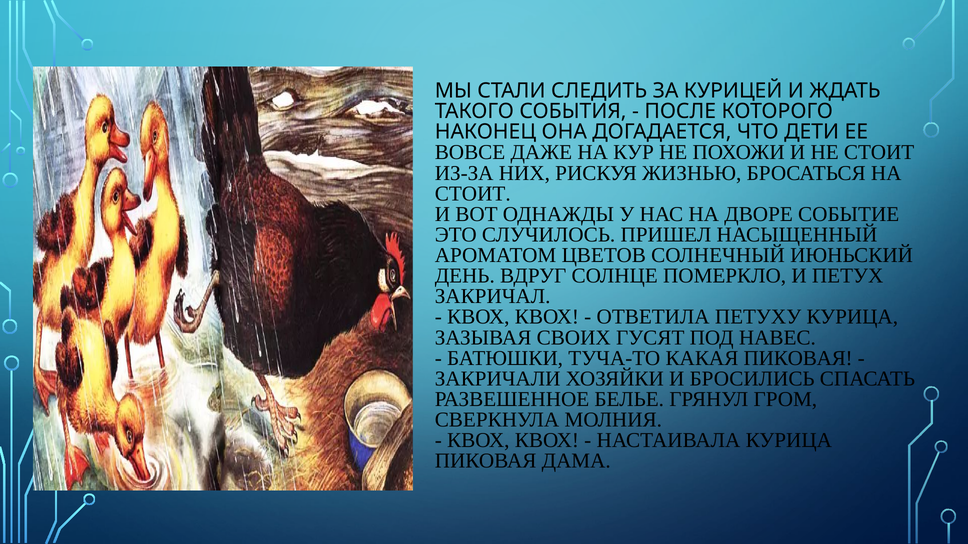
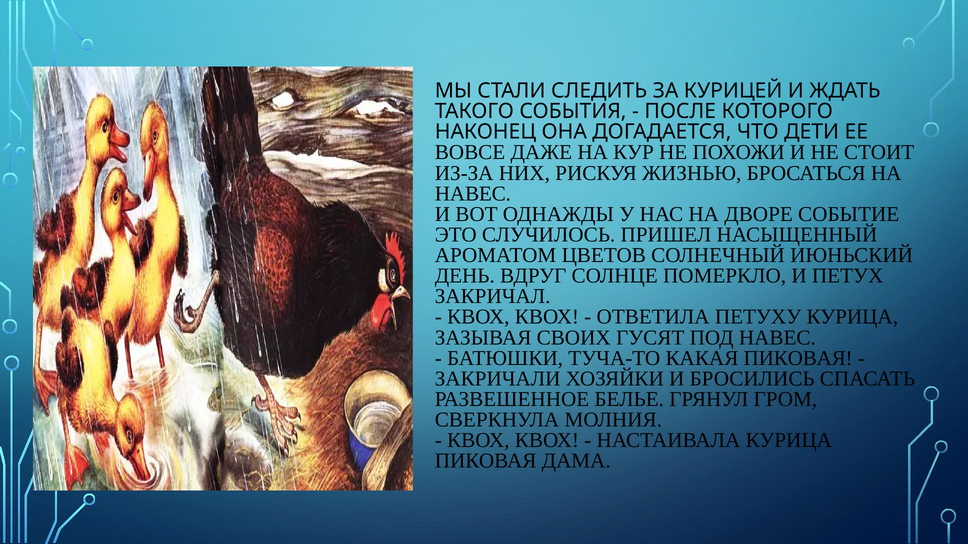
СТОИТ: СТОИТ -> НАВЕС (473, 194)
